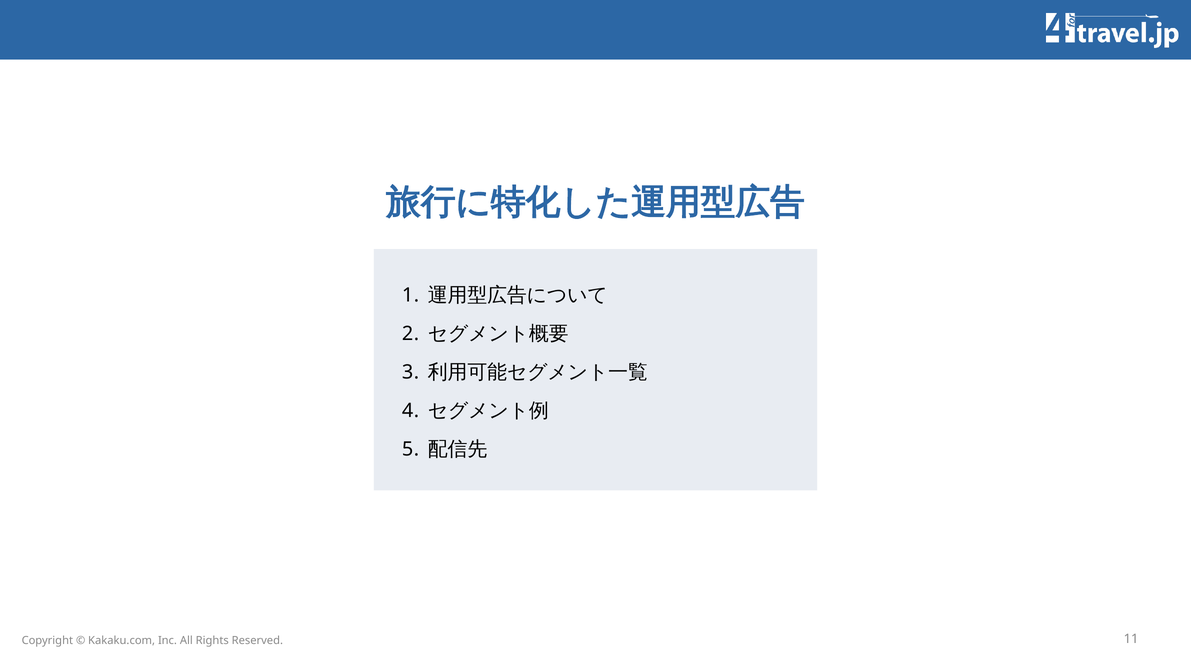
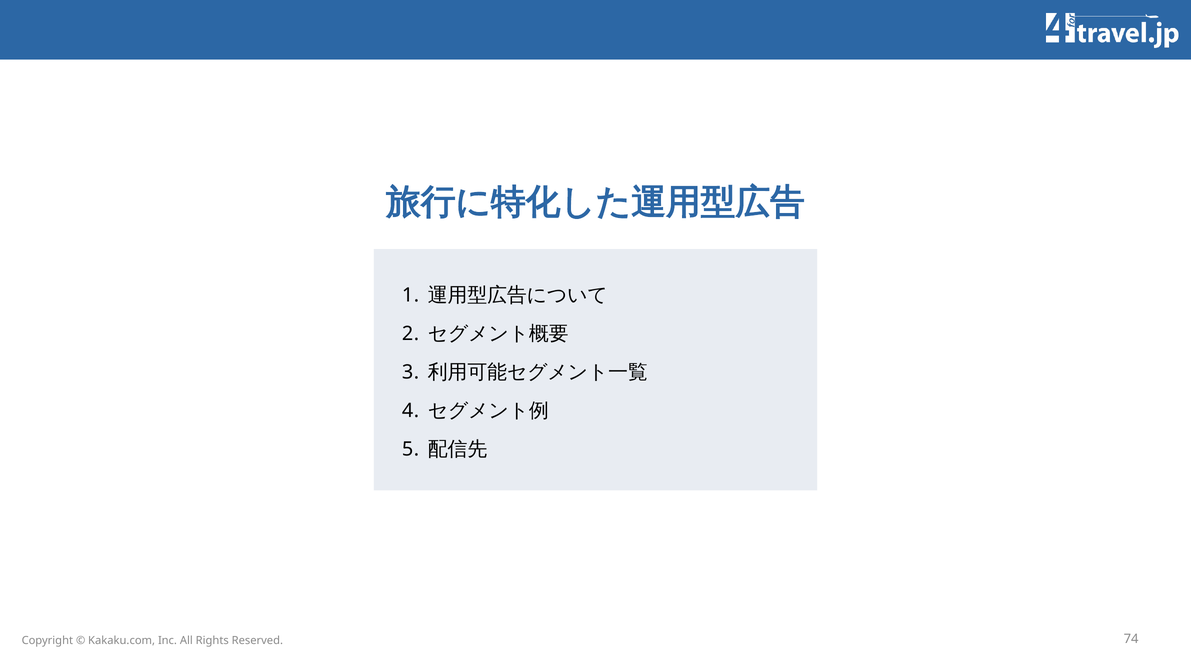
11: 11 -> 74 (1131, 639)
